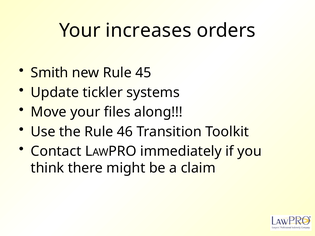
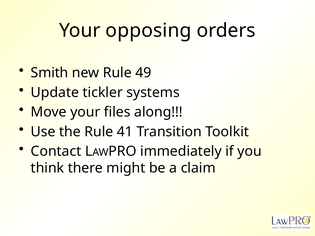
increases: increases -> opposing (148, 30)
45: 45 -> 49 (143, 73)
46: 46 -> 41 (125, 132)
